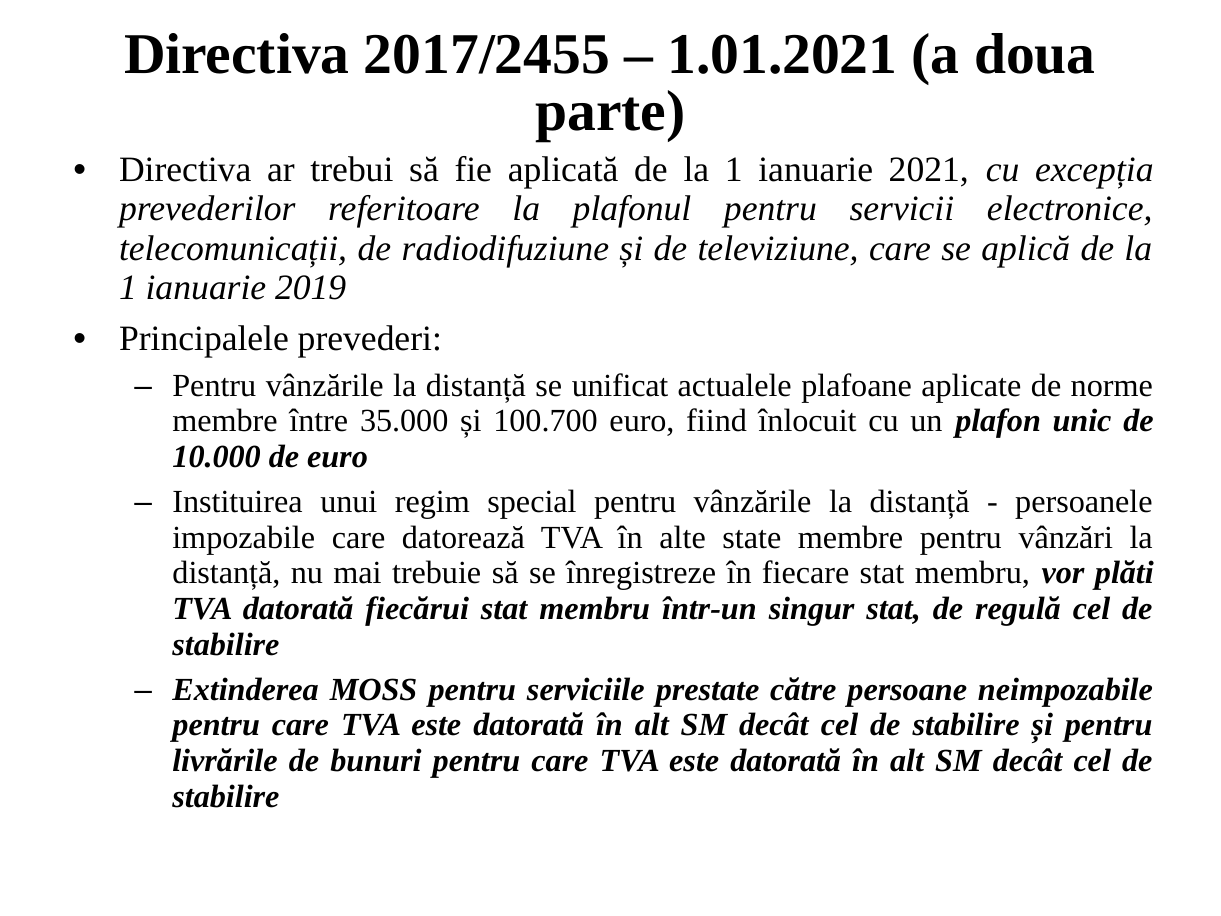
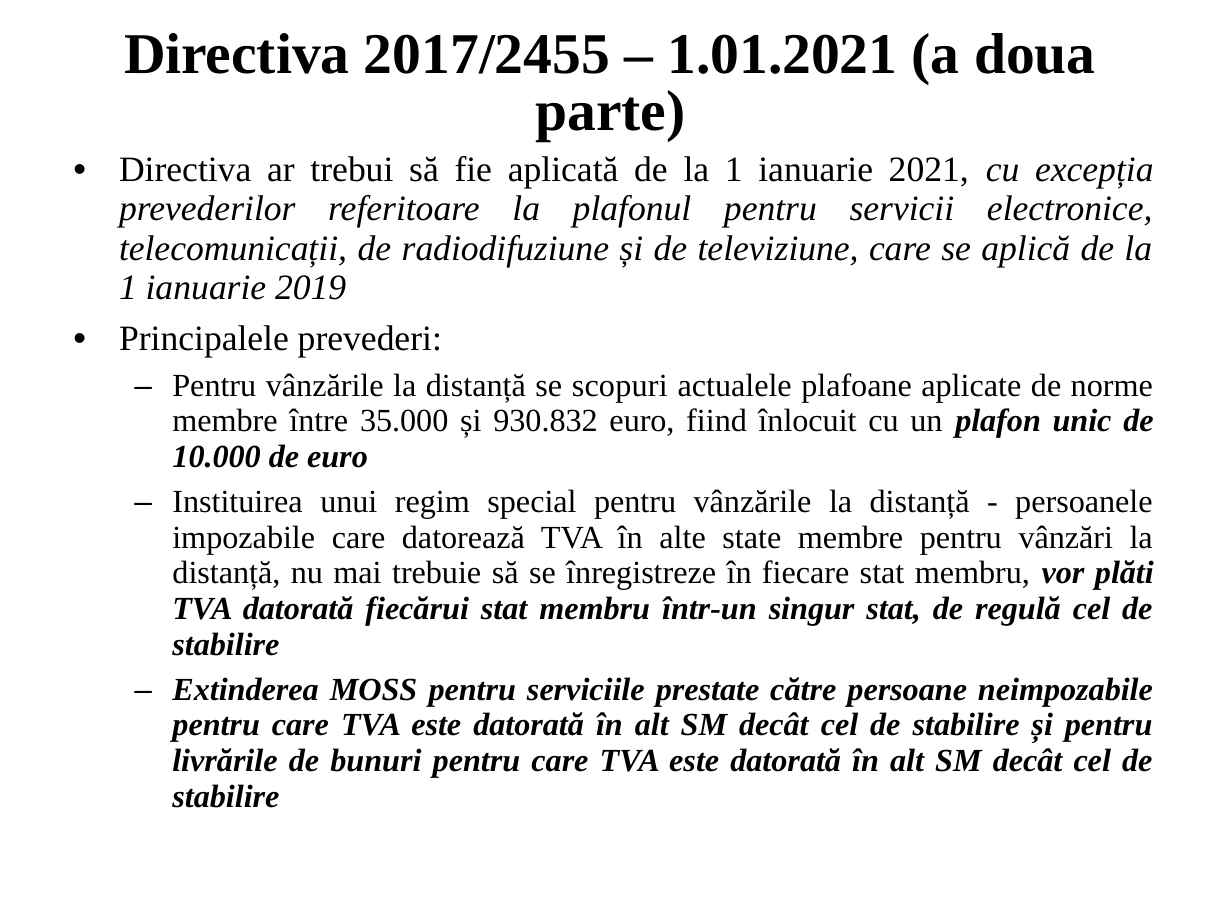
unificat: unificat -> scopuri (620, 386)
100.700: 100.700 -> 930.832 (546, 421)
